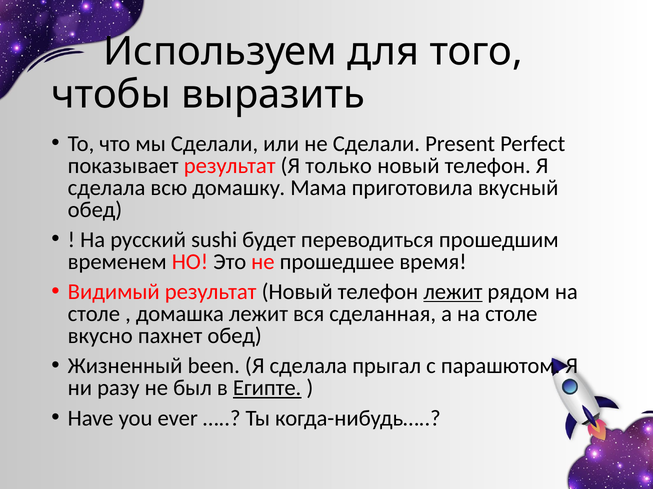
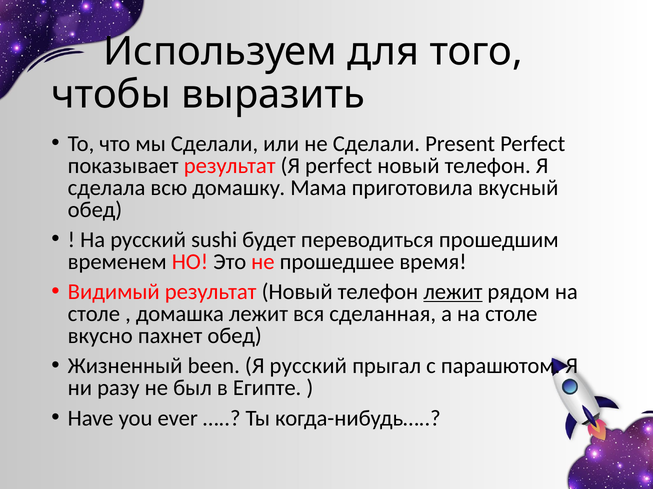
Я только: только -> perfect (339, 166)
сделала: сделала -> русский (308, 367)
Египте underline: present -> none (267, 389)
